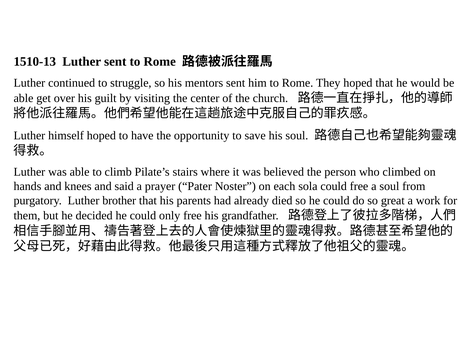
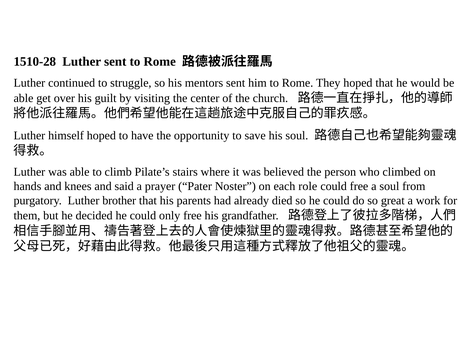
1510-13: 1510-13 -> 1510-28 (35, 62)
sola: sola -> role (308, 186)
